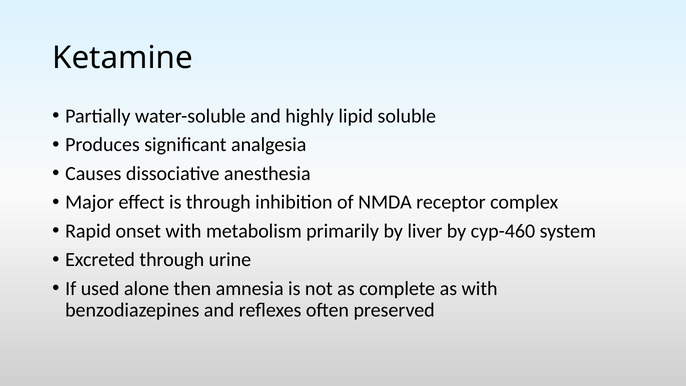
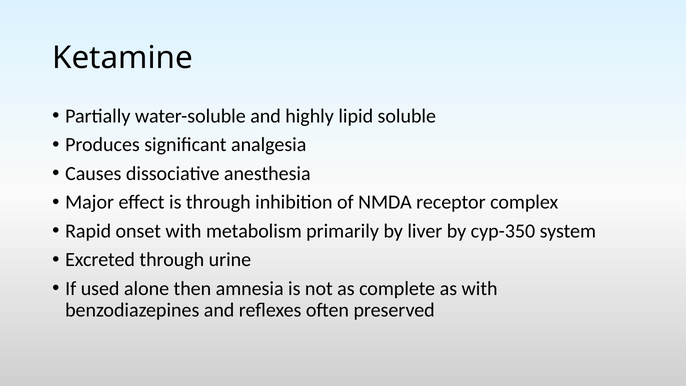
cyp-460: cyp-460 -> cyp-350 (503, 231)
